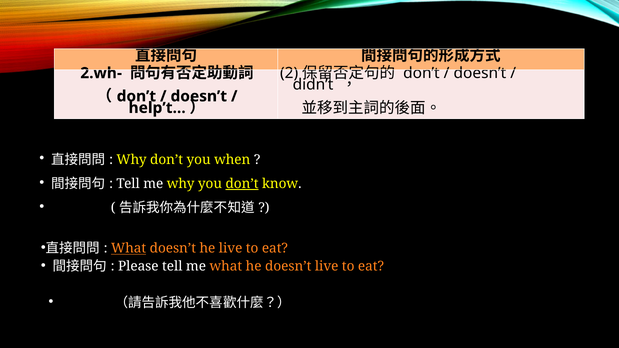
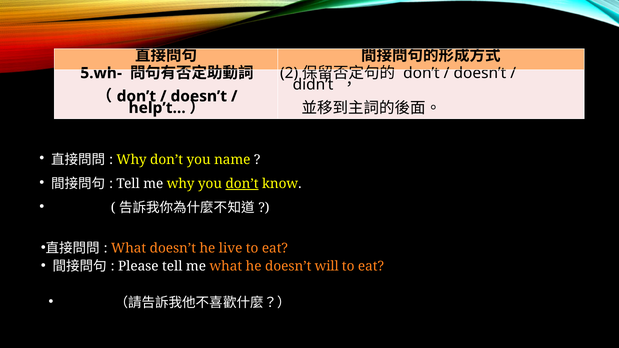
2.wh-: 2.wh- -> 5.wh- (101, 73)
when: when -> name (232, 160)
What underline: present -> none (129, 249)
doesn’t live: live -> will (327, 267)
